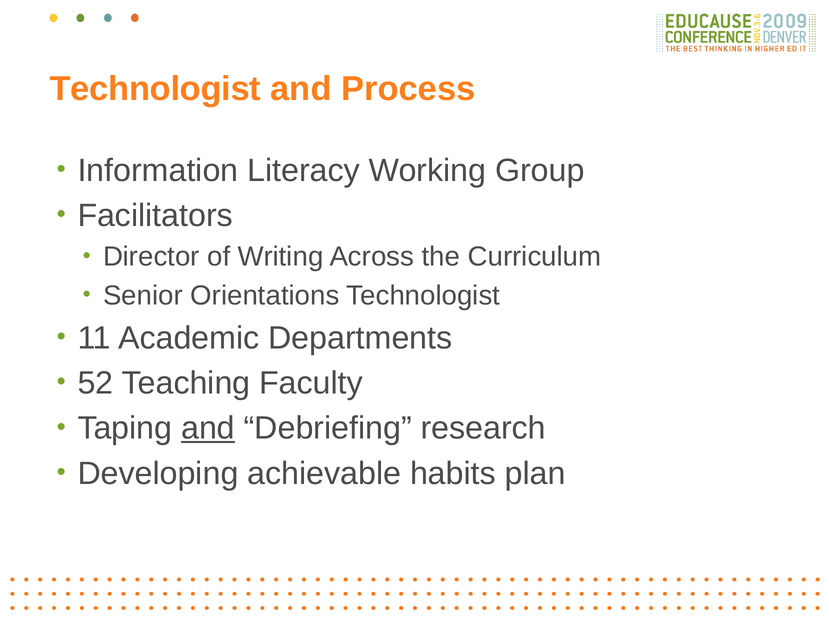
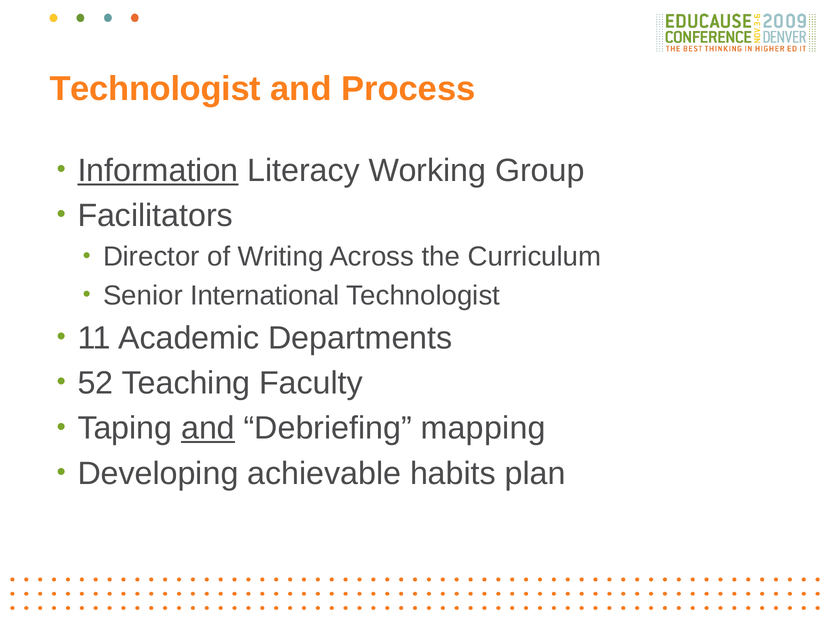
Information underline: none -> present (158, 171)
Orientations: Orientations -> International (265, 296)
research: research -> mapping (483, 429)
